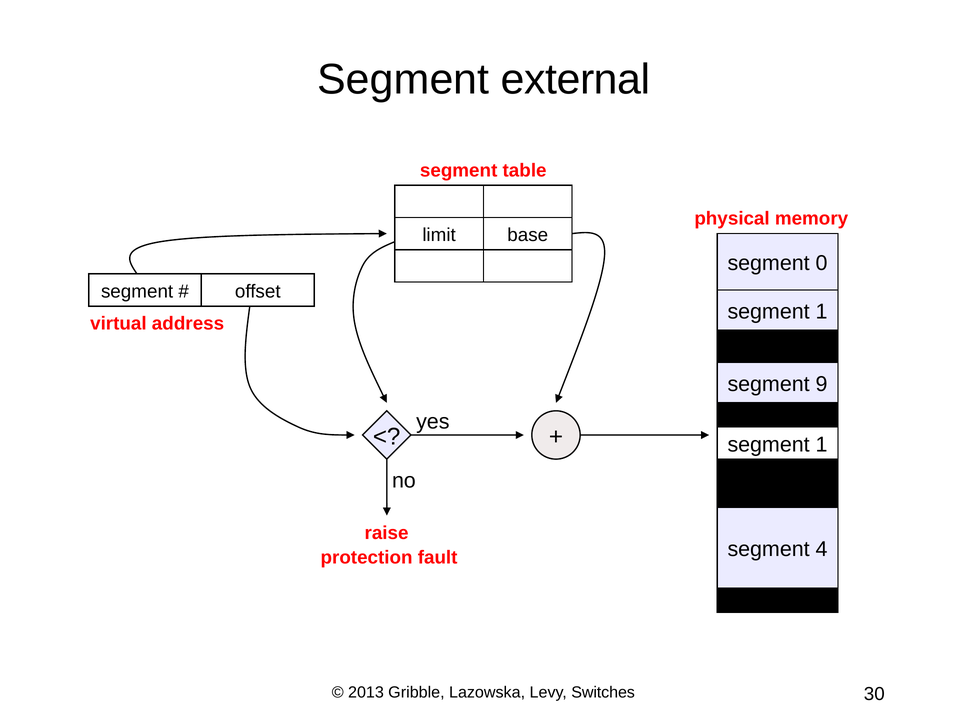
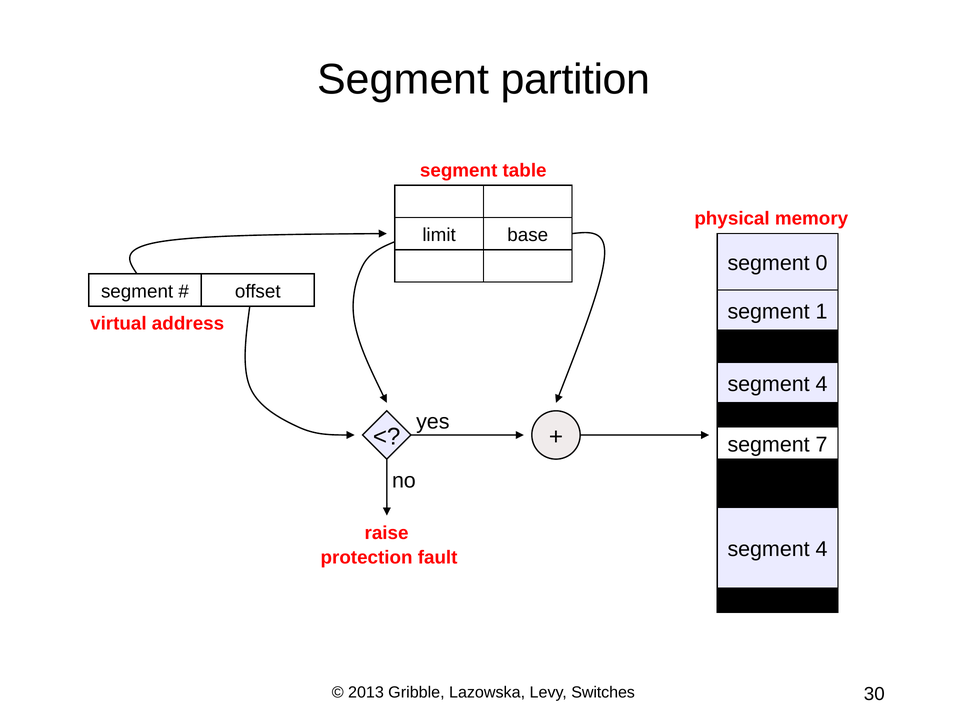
external: external -> partition (576, 80)
9: 9 -> 4 (822, 384)
1: 1 -> 7 (822, 445)
